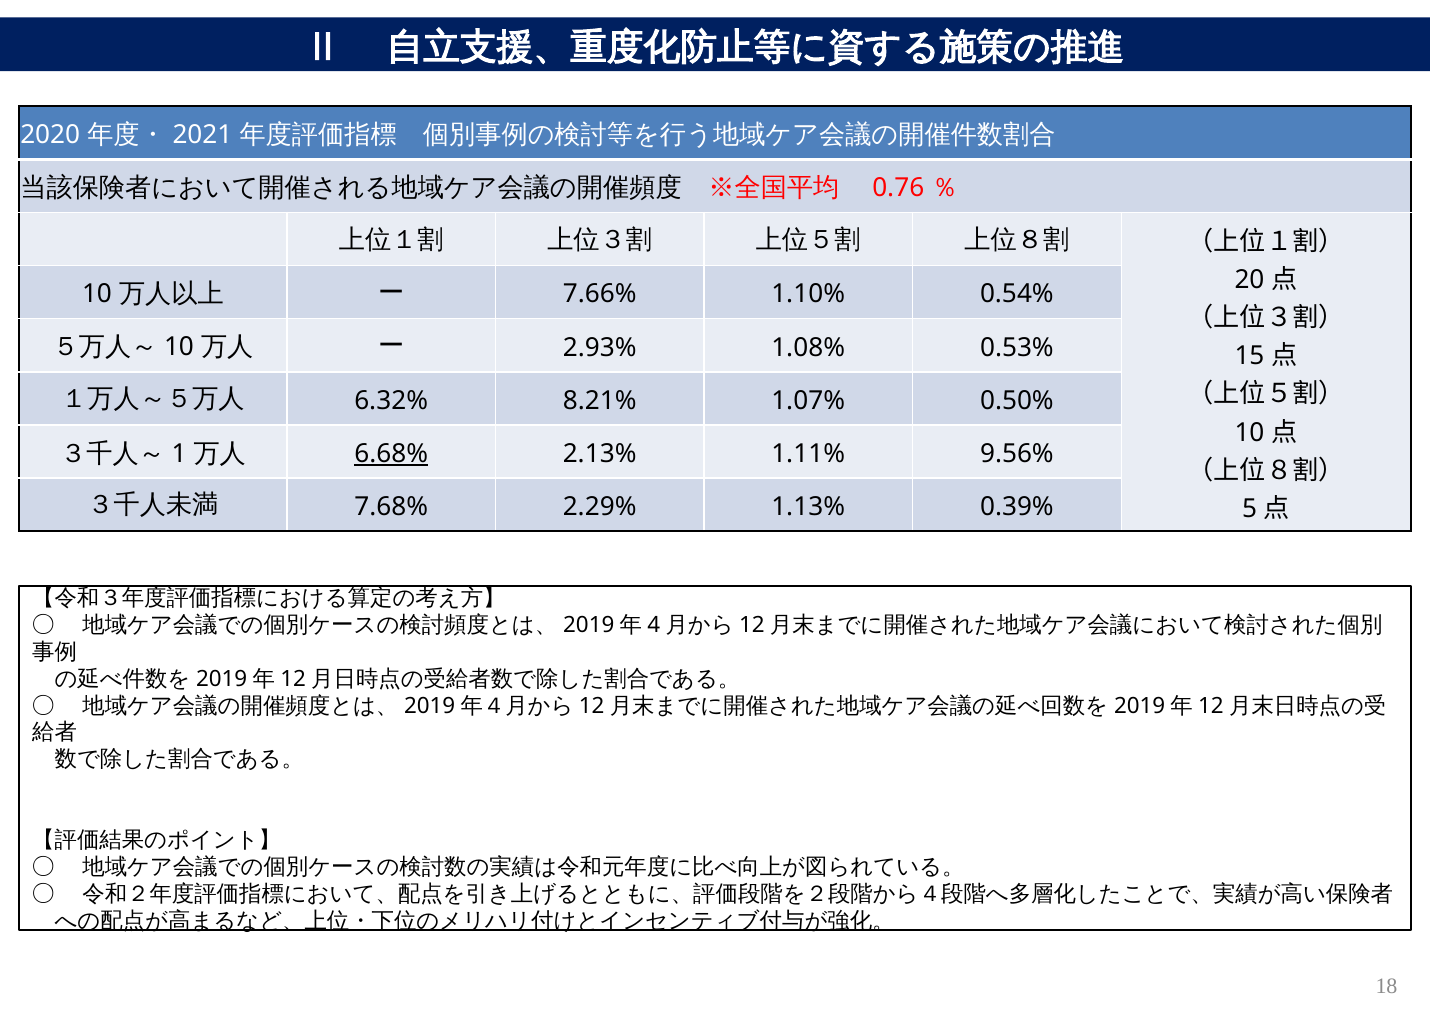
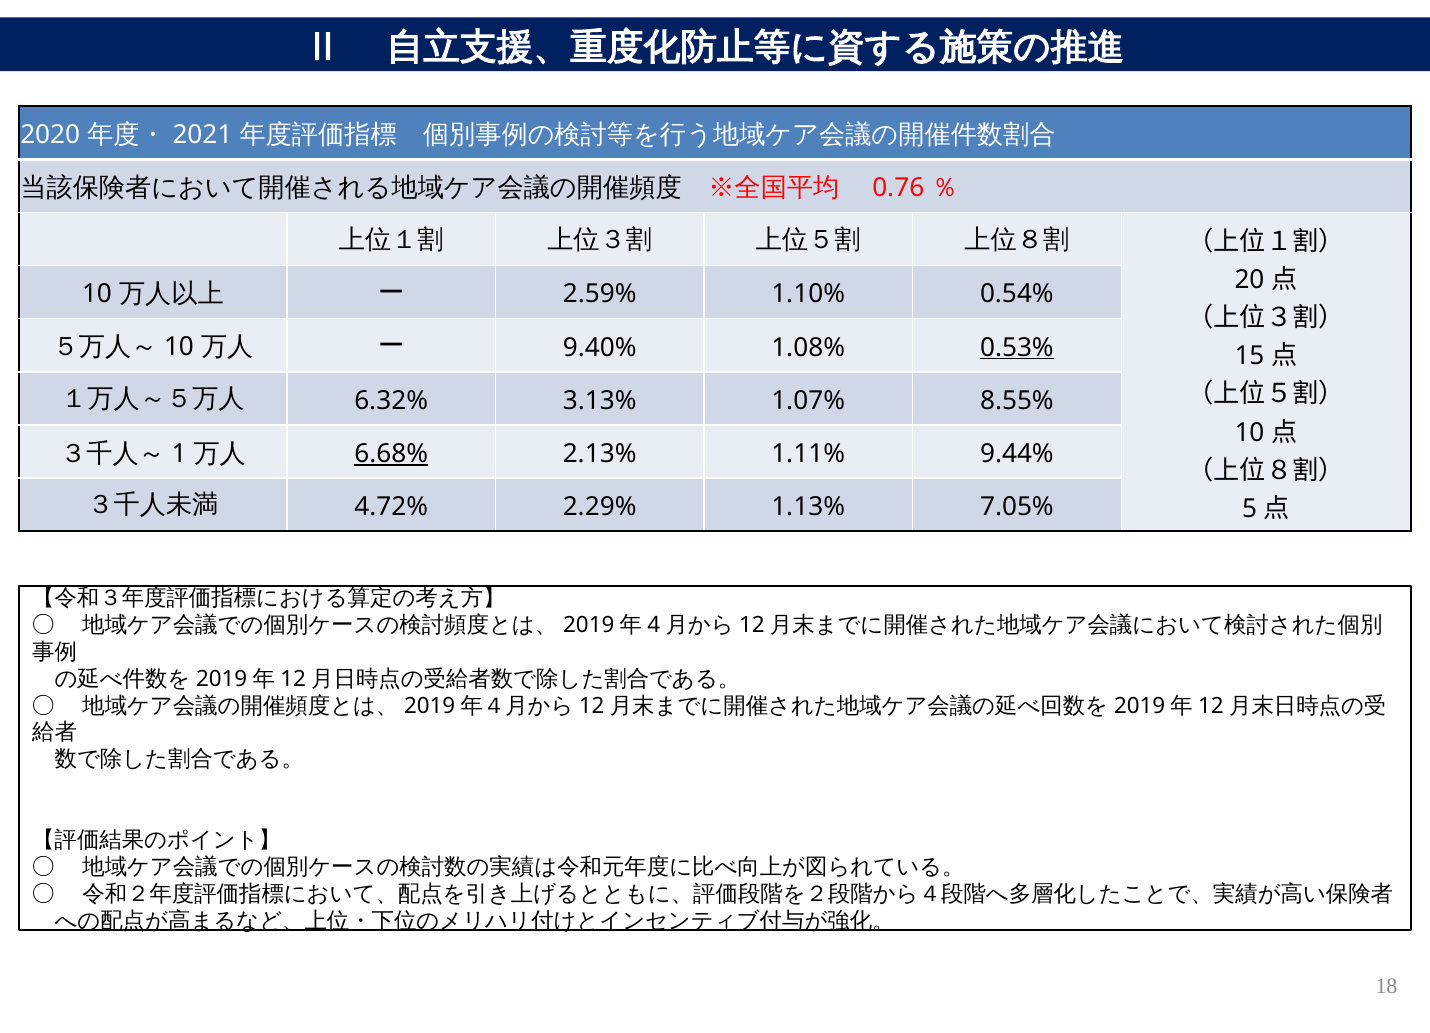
7.66%: 7.66% -> 2.59% (600, 294)
2.93%: 2.93% -> 9.40% (600, 347)
0.53% underline: none -> present (1017, 347)
8.21%: 8.21% -> 3.13% (600, 401)
0.50%: 0.50% -> 8.55% (1017, 401)
9.56%: 9.56% -> 9.44% (1017, 454)
7.68%: 7.68% -> 4.72% (391, 507)
0.39%: 0.39% -> 7.05% (1017, 507)
